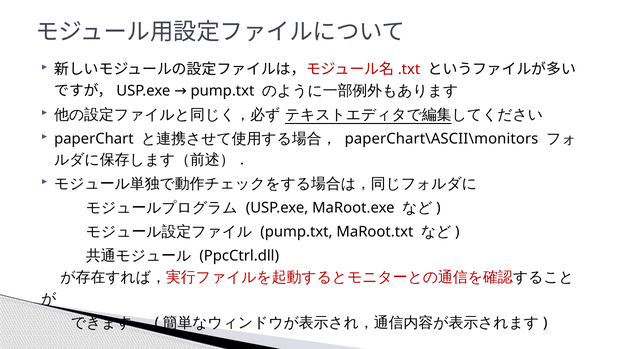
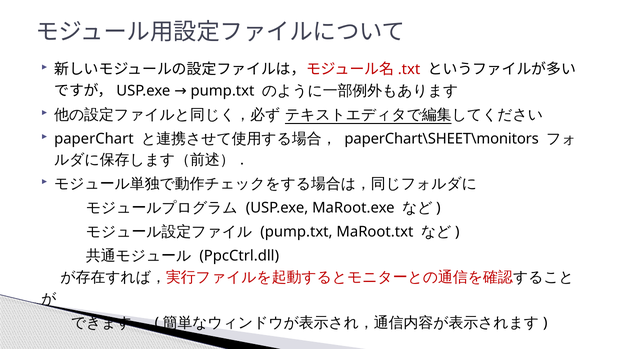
paperChart\ASCII\monitors: paperChart\ASCII\monitors -> paperChart\SHEET\monitors (442, 139)
